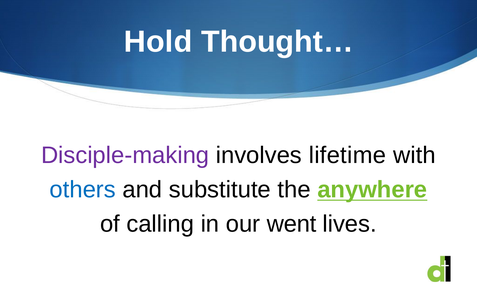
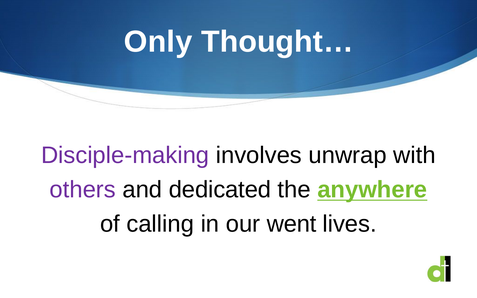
Hold: Hold -> Only (158, 42)
lifetime: lifetime -> unwrap (348, 155)
others colour: blue -> purple (83, 190)
substitute: substitute -> dedicated (220, 190)
